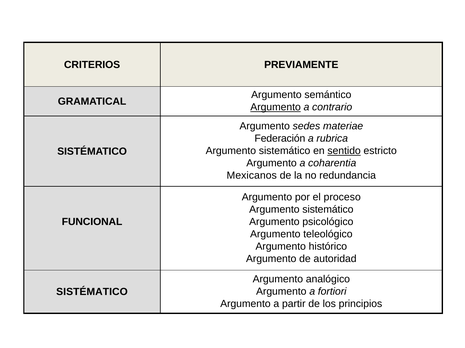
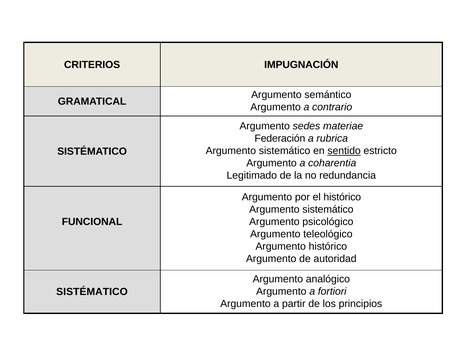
PREVIAMENTE: PREVIAMENTE -> IMPUGNACIÓN (301, 65)
Argumento underline: present -> none (276, 107)
Mexicanos: Mexicanos -> Legitimado (252, 176)
el proceso: proceso -> histórico (342, 197)
